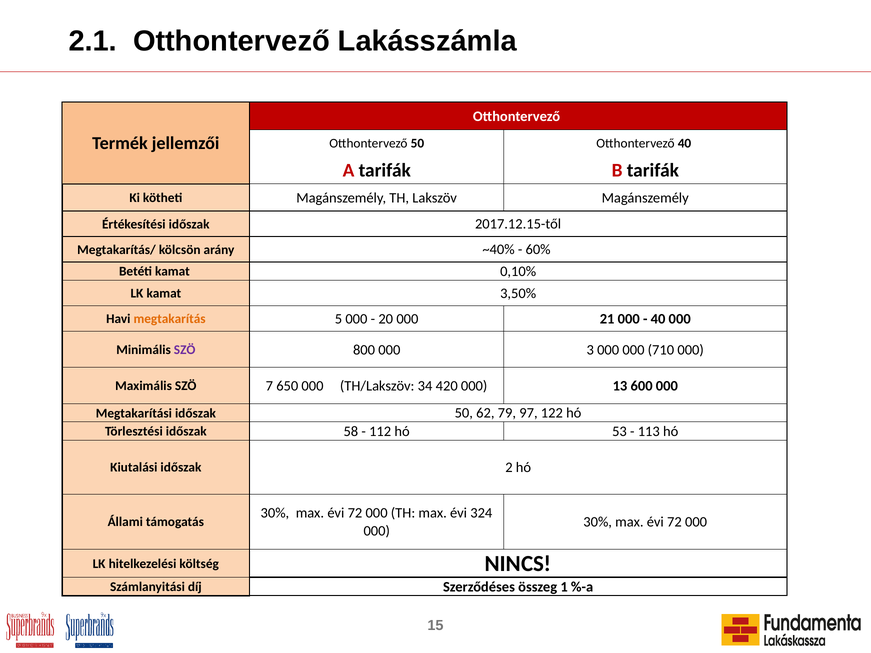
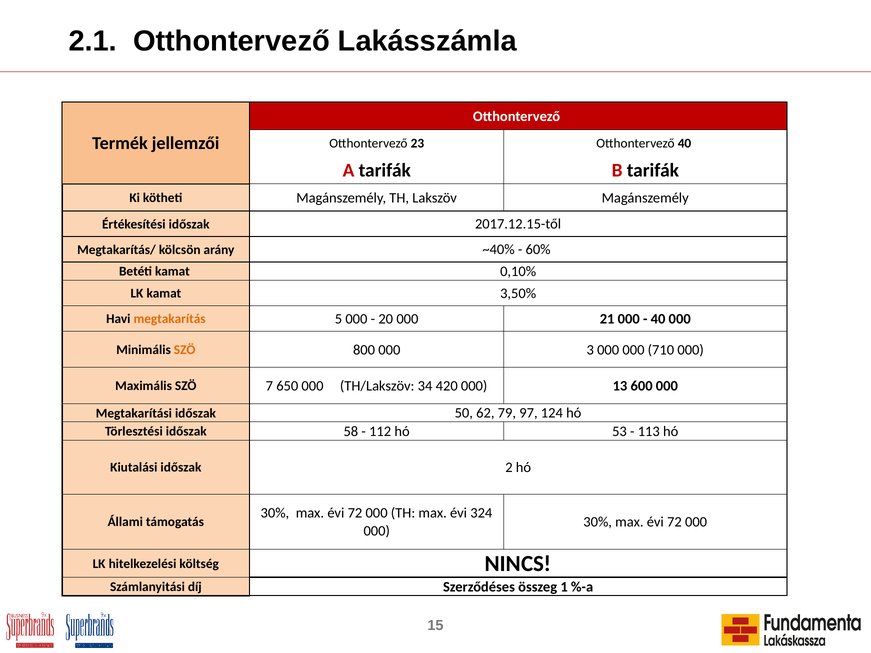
Otthontervező 50: 50 -> 23 (417, 143)
SZÖ colour: purple -> orange (185, 350)
122: 122 -> 124 (552, 413)
